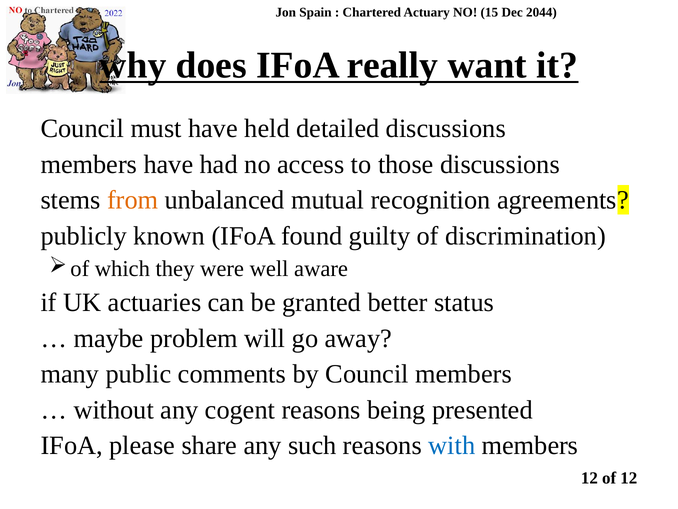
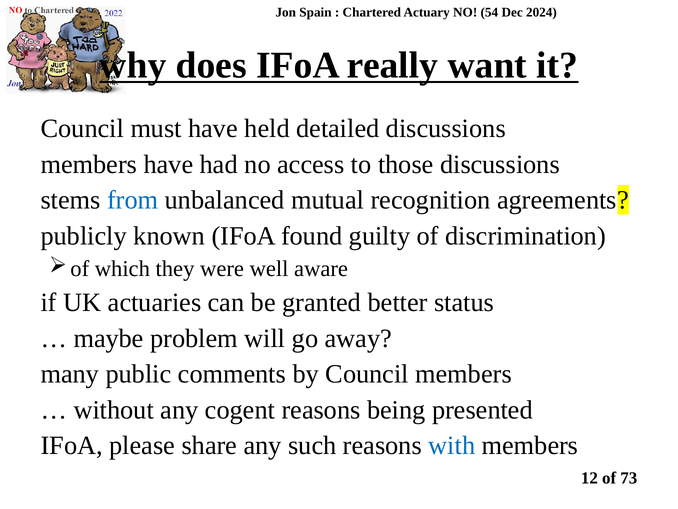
15: 15 -> 54 (489, 12)
2044: 2044 -> 2024 (541, 12)
from colour: orange -> blue (133, 200)
of 12: 12 -> 73 (629, 478)
